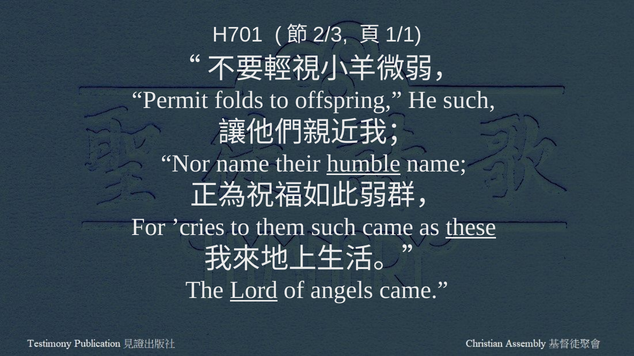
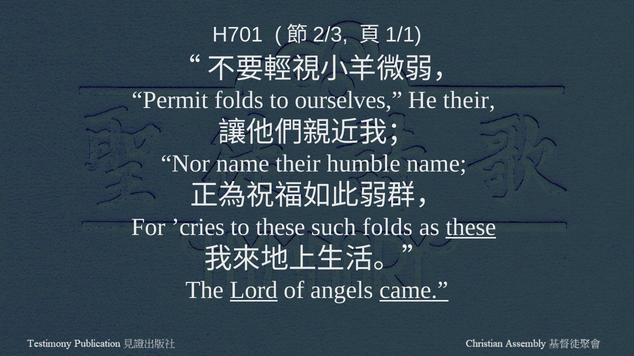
offspring: offspring -> ourselves (349, 101)
He such: such -> their (469, 101)
humble underline: present -> none (364, 164)
to them: them -> these (280, 227)
such came: came -> folds (387, 227)
came underline: none -> present (414, 291)
